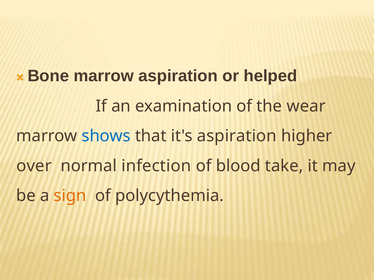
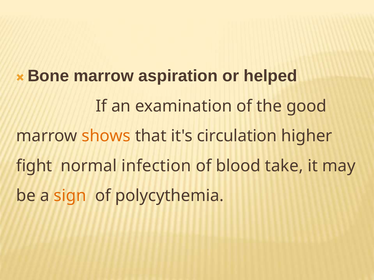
wear: wear -> good (306, 106)
shows colour: blue -> orange (106, 136)
it's aspiration: aspiration -> circulation (237, 136)
over: over -> fight (34, 166)
